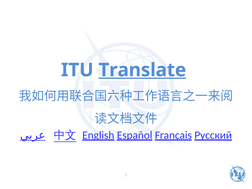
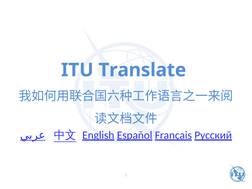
Translate underline: present -> none (142, 70)
